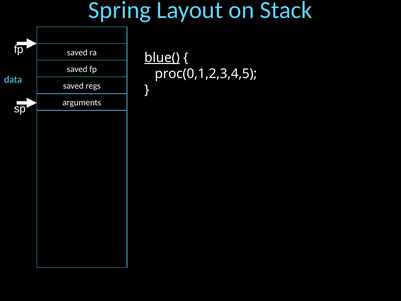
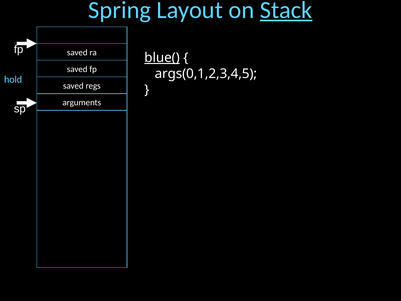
Stack underline: none -> present (286, 10)
proc(0,1,2,3,4,5: proc(0,1,2,3,4,5 -> args(0,1,2,3,4,5 (206, 74)
data: data -> hold (13, 79)
